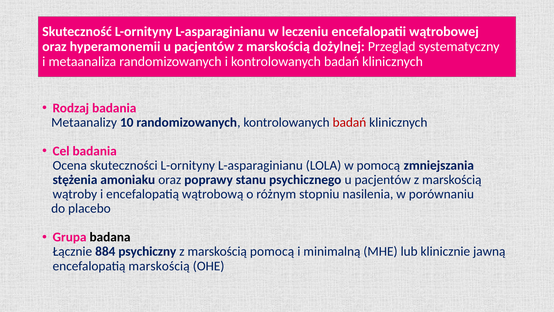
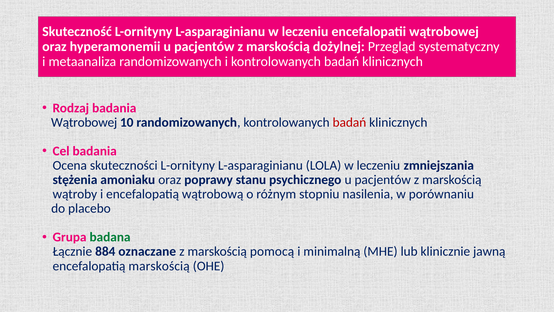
Metaanalizy: Metaanalizy -> Wątrobowej (84, 122)
LOLA w pomocą: pomocą -> leczeniu (378, 165)
badana colour: black -> green (110, 237)
psychiczny: psychiczny -> oznaczane (147, 251)
